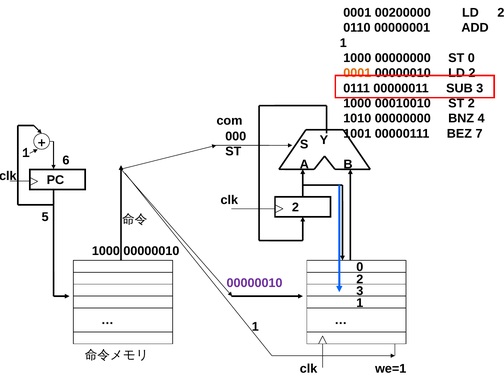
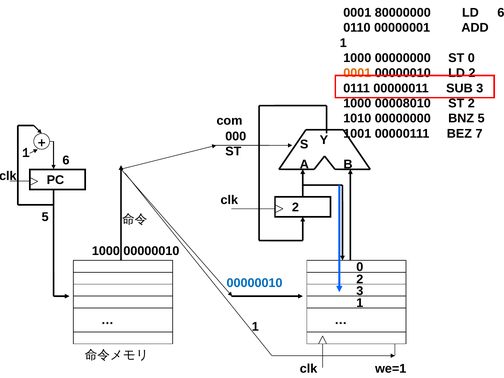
00200000: 00200000 -> 80000000 (403, 13)
2: 2 -> 6 (501, 13)
00010010: 00010010 -> 00008010 (403, 103)
BNZ 4: 4 -> 5 (481, 118)
00000010 colour: purple -> blue (255, 283)
